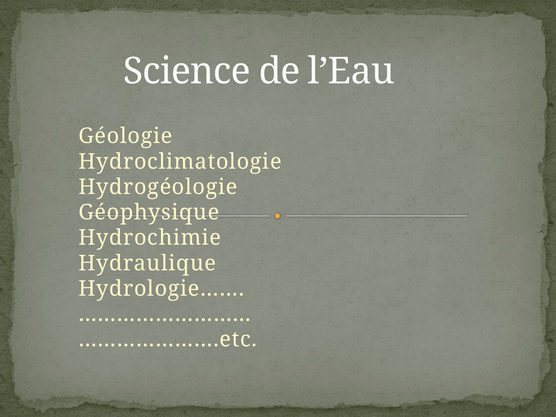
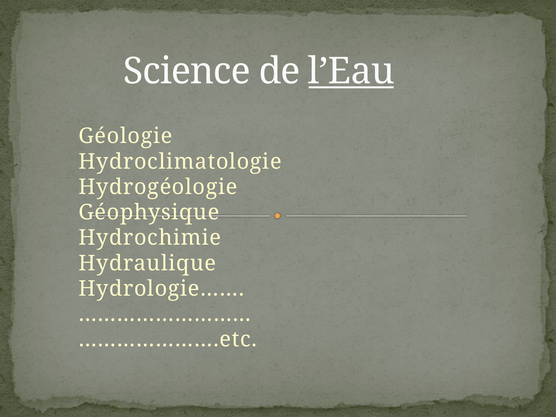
l’Eau underline: none -> present (351, 71)
